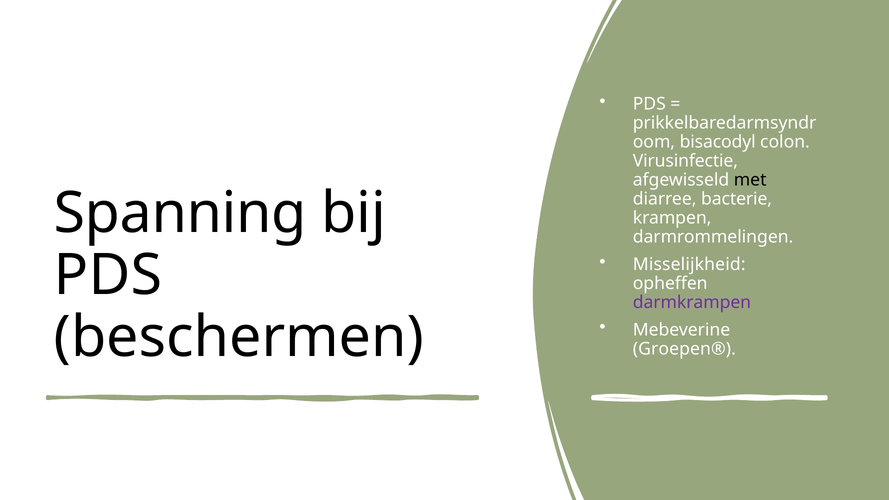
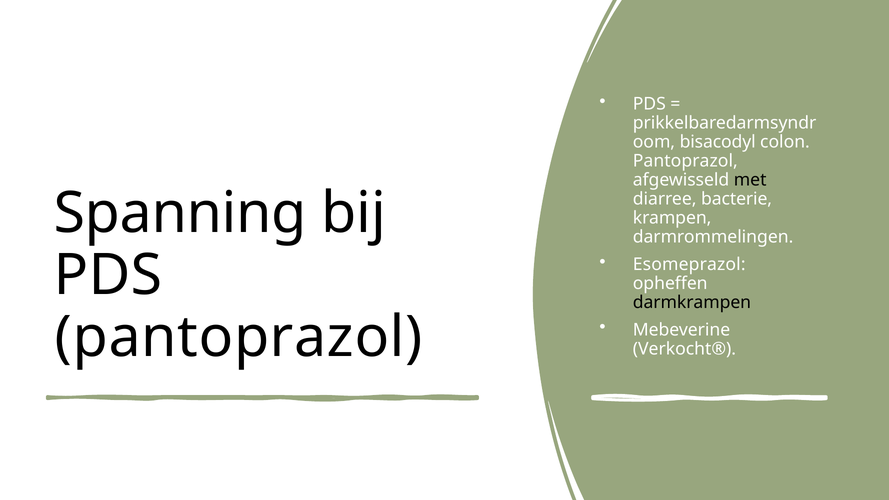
Virusinfectie: Virusinfectie -> Pantoprazol (685, 161)
Misselijkheid: Misselijkheid -> Esomeprazol (689, 265)
darmkrampen colour: purple -> black (692, 303)
beschermen: beschermen -> pantoprazol (239, 337)
Groepen®: Groepen® -> Verkocht® (684, 349)
